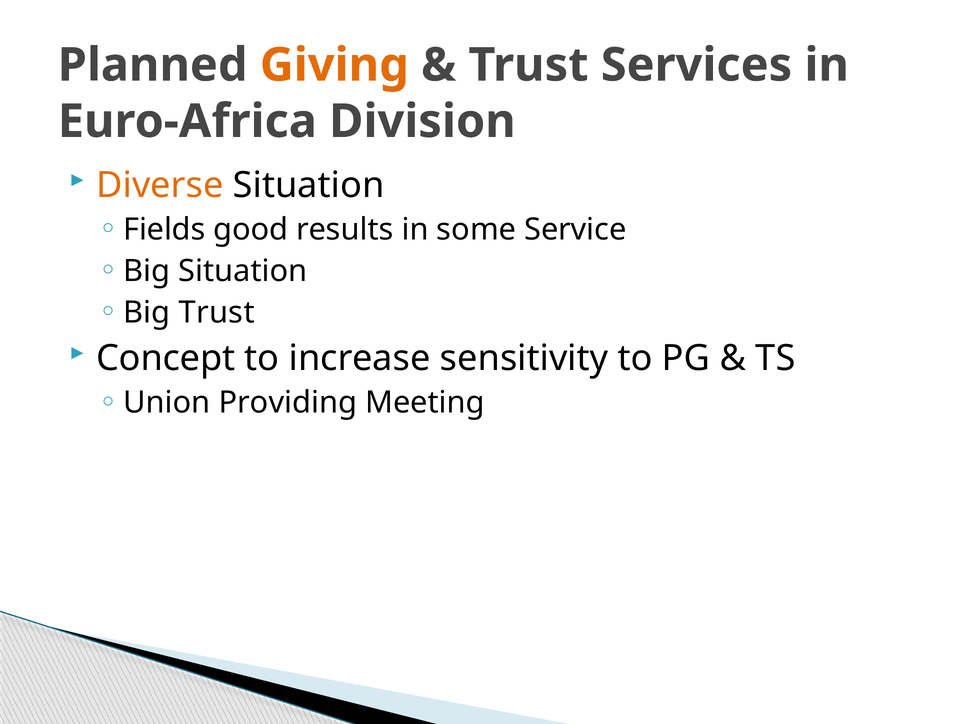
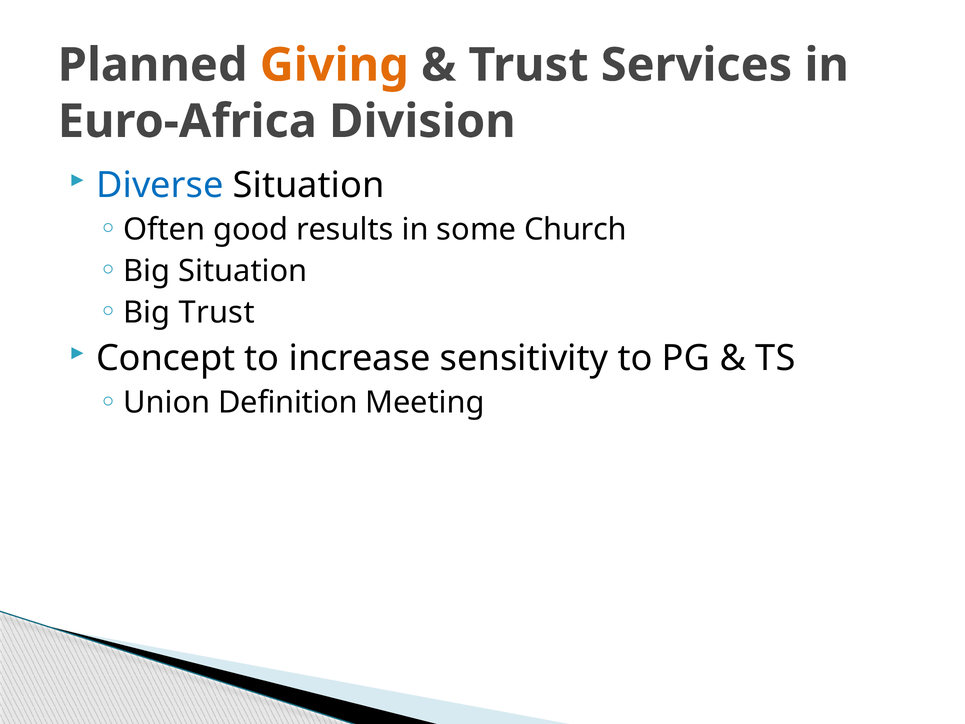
Diverse colour: orange -> blue (160, 185)
Fields: Fields -> Often (164, 230)
Service: Service -> Church (575, 230)
Providing: Providing -> Definition (288, 403)
